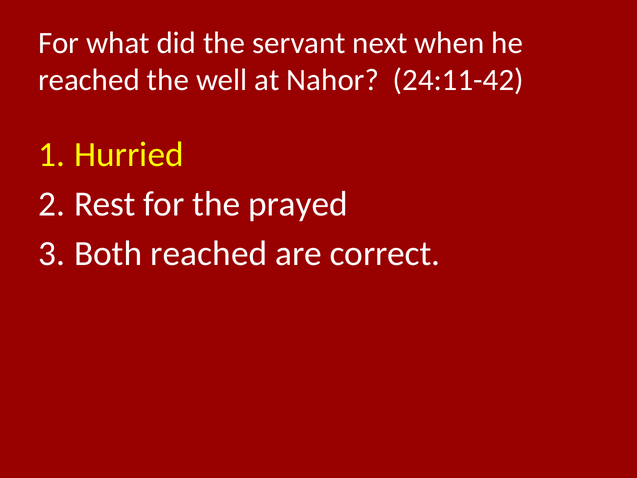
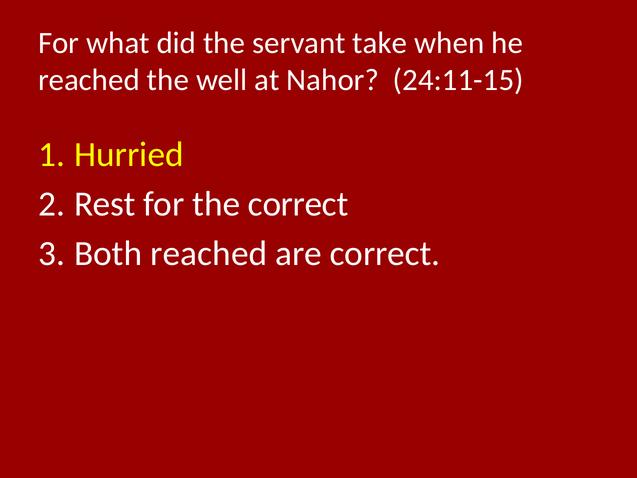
next: next -> take (380, 43)
24:11-42: 24:11-42 -> 24:11-15 (458, 80)
the prayed: prayed -> correct (298, 204)
